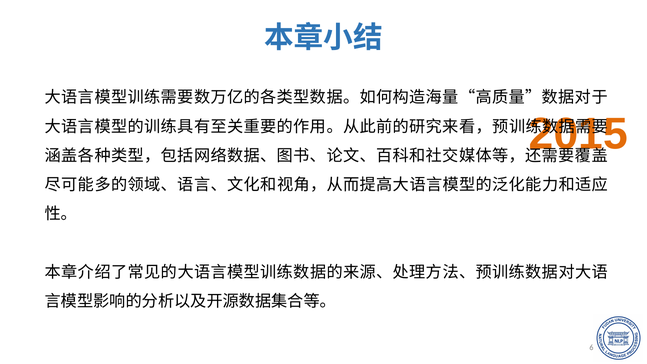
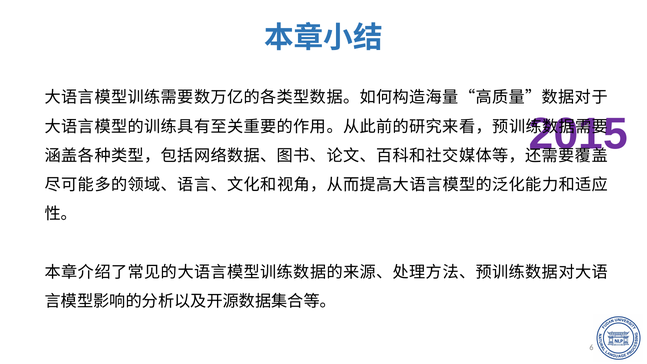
2015 colour: orange -> purple (578, 134)
